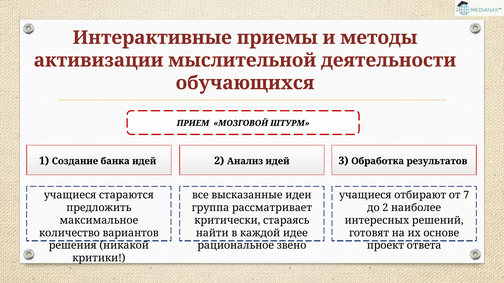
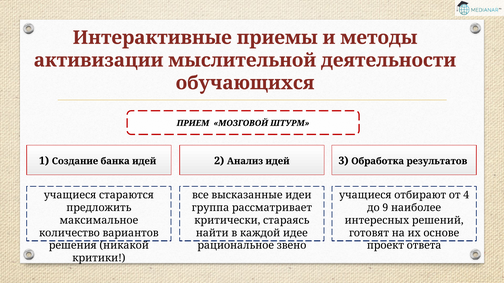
7: 7 -> 4 (466, 196)
до 2: 2 -> 9 (385, 208)
